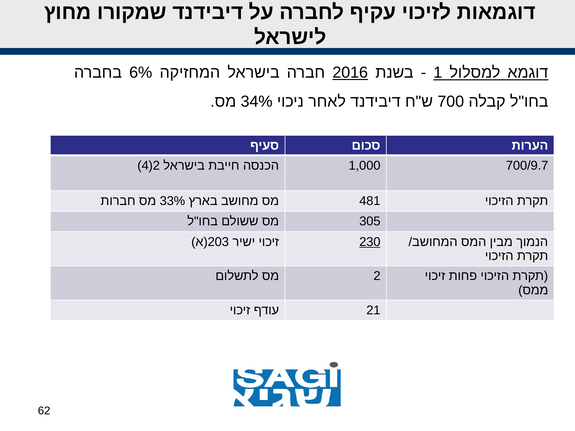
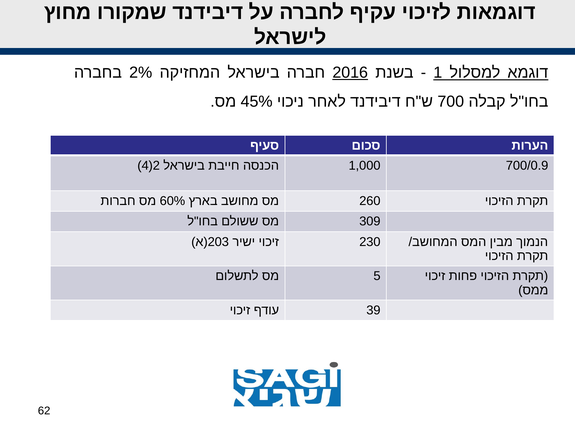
6%: 6% -> 2% (141, 73)
34%: 34% -> 45% (257, 102)
700/9.7: 700/9.7 -> 700/0.9 (527, 166)
33%: 33% -> 60% (172, 201)
481: 481 -> 260 (370, 201)
305: 305 -> 309 (370, 222)
230 underline: present -> none (370, 242)
2: 2 -> 5 (377, 276)
21: 21 -> 39 (373, 310)
